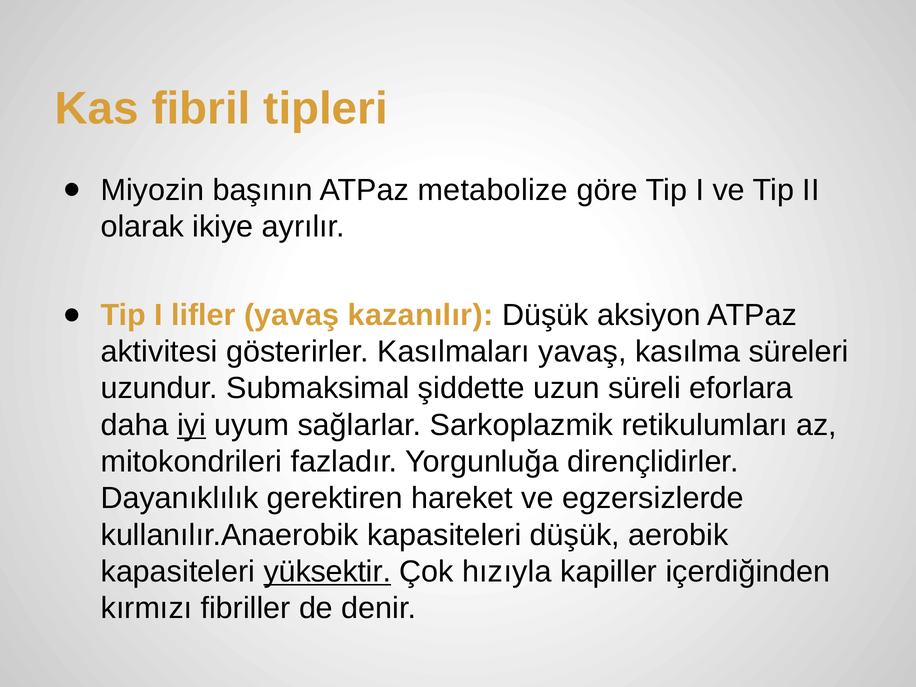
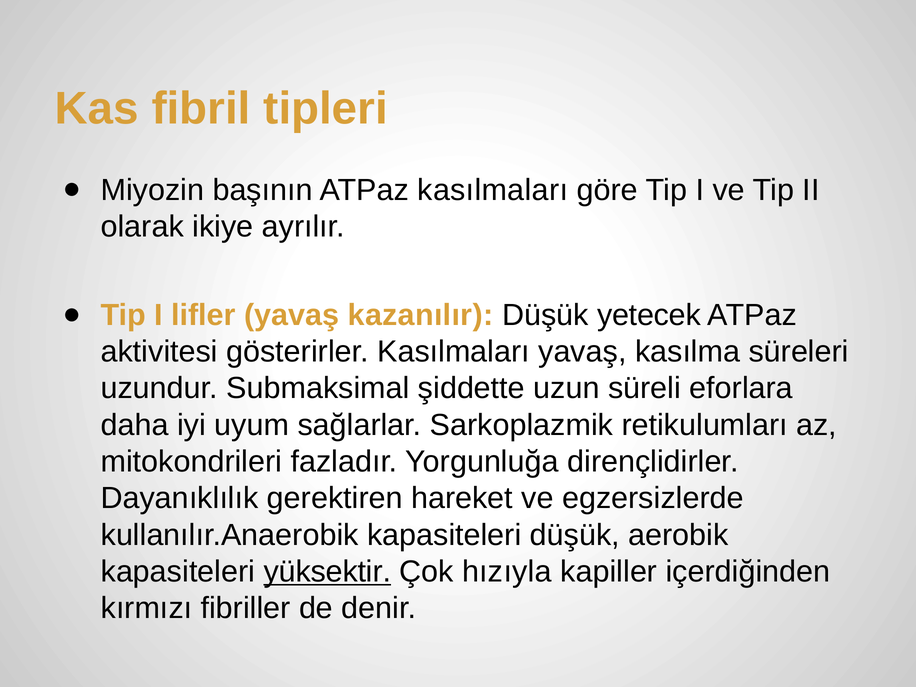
ATPaz metabolize: metabolize -> kasılmaları (493, 190)
aksiyon: aksiyon -> yetecek (649, 315)
iyi underline: present -> none (191, 425)
